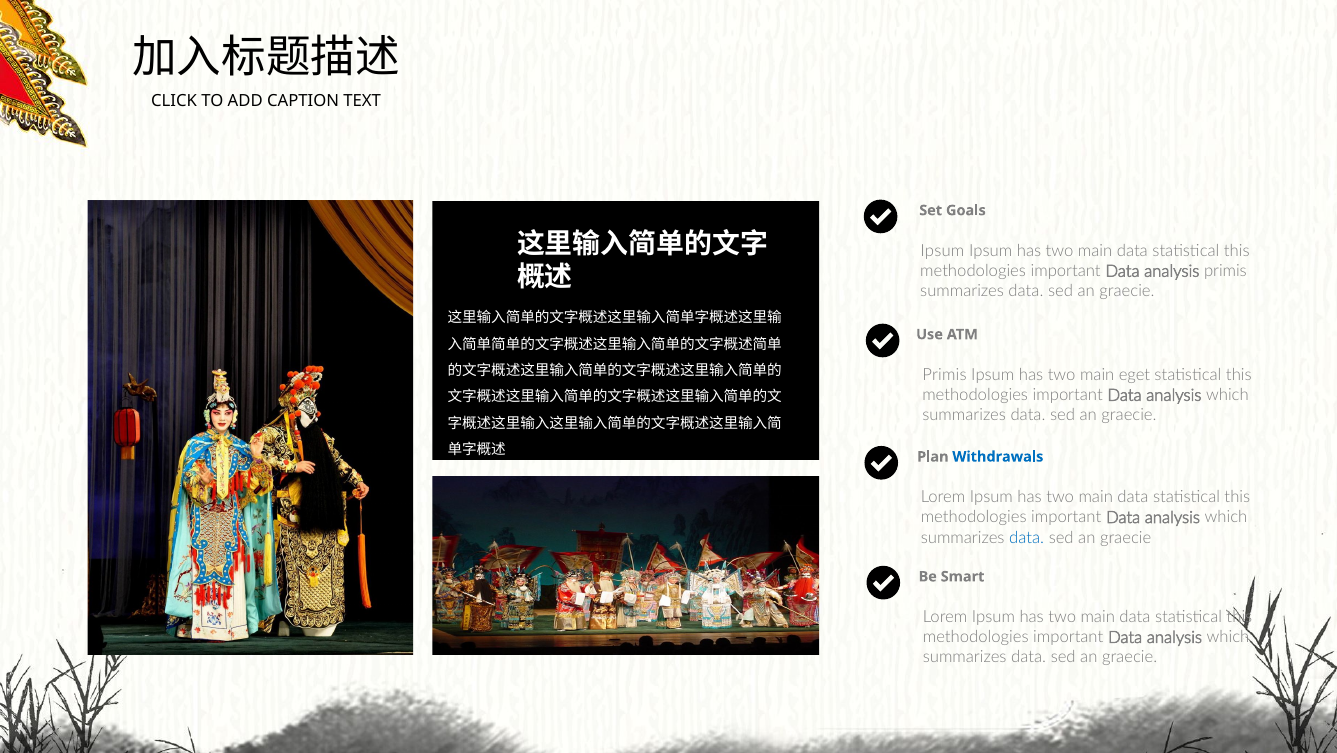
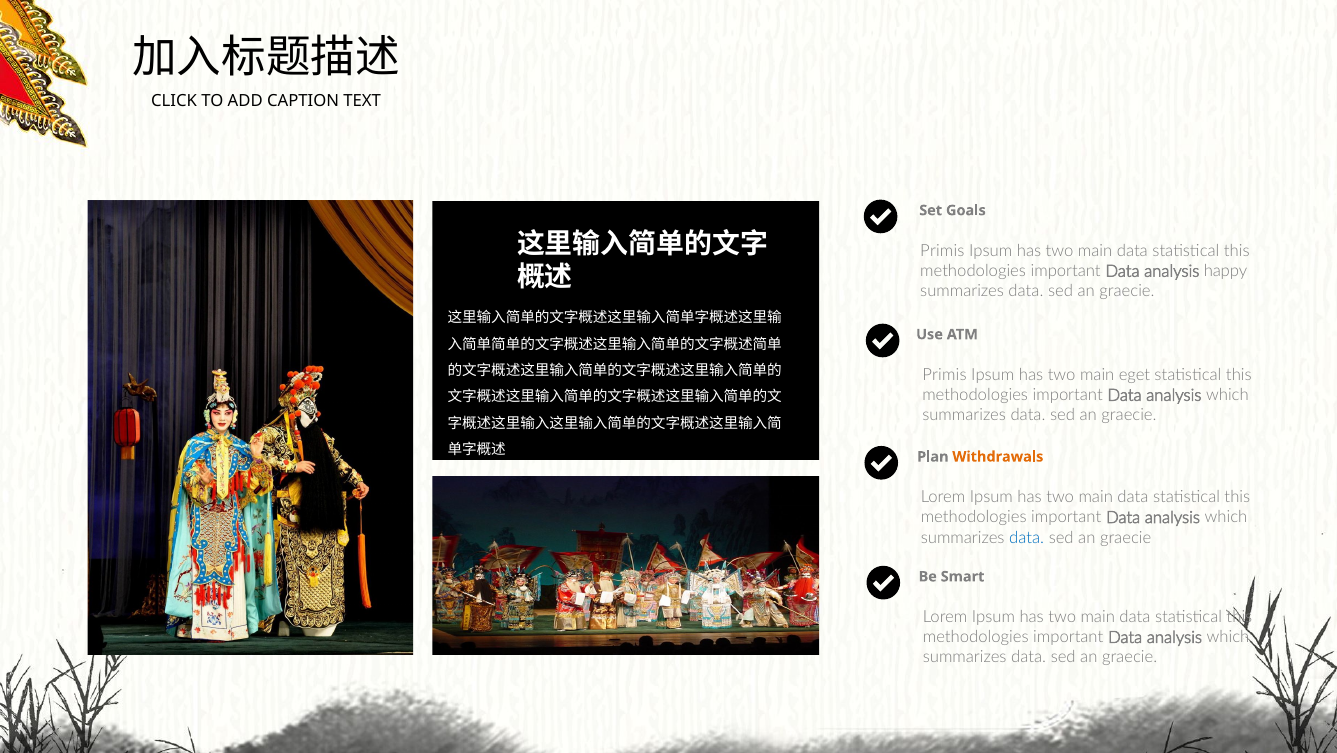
Ipsum: Ipsum -> Primis (942, 251)
analysis primis: primis -> happy (1225, 271)
Withdrawals colour: blue -> orange (998, 456)
